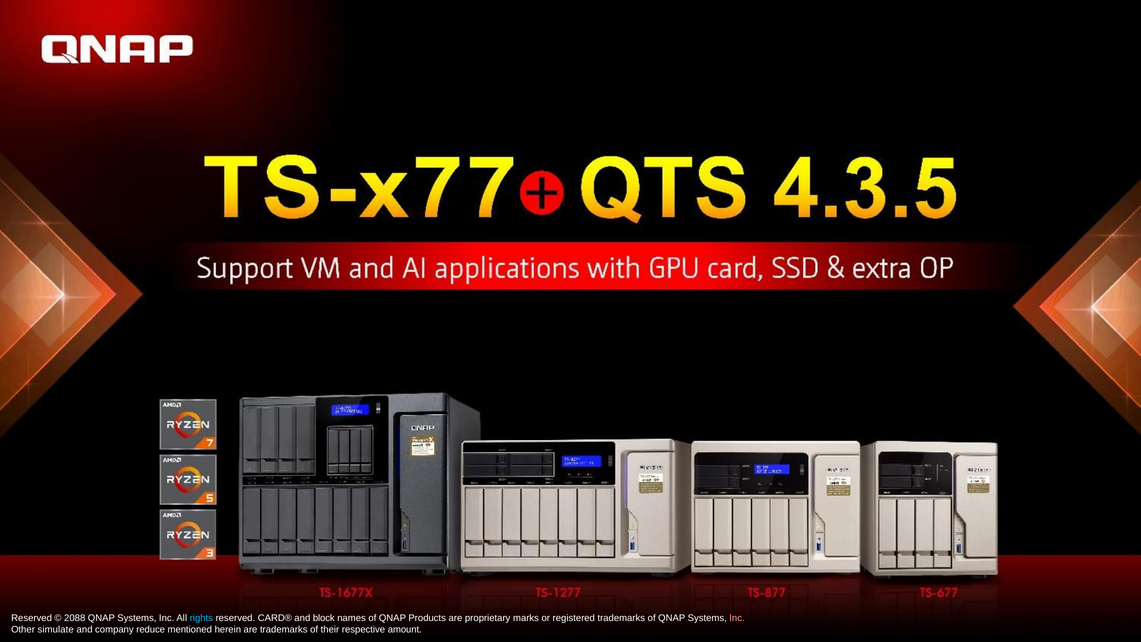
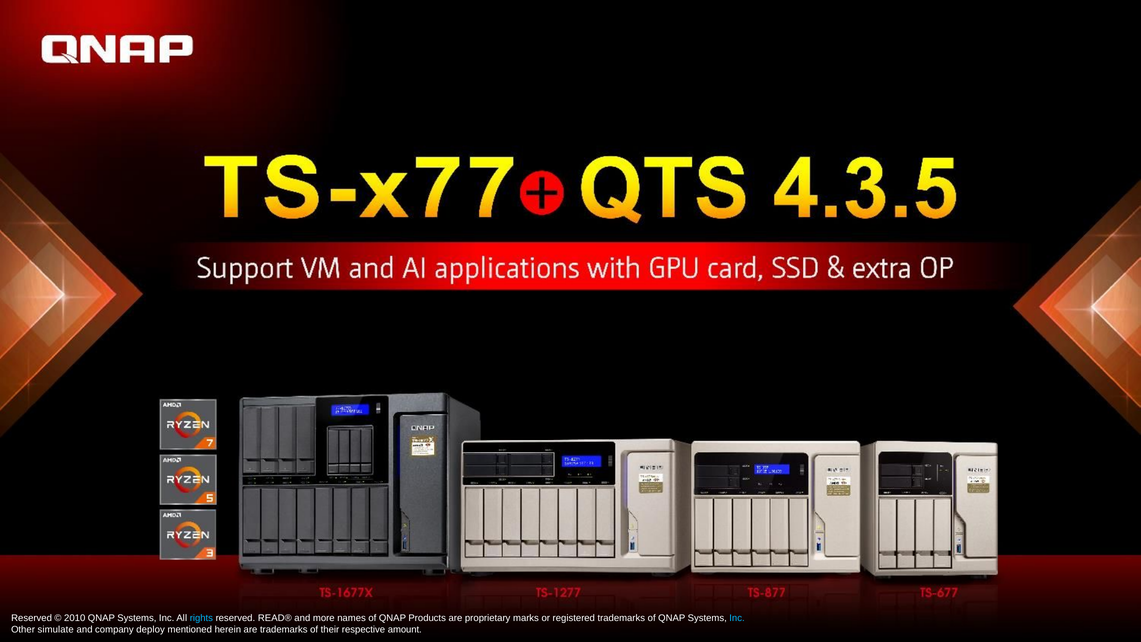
2088: 2088 -> 2010 (75, 618)
CARD®: CARD® -> READ® (275, 618)
block: block -> more (324, 618)
Inc colour: pink -> light blue (737, 618)
reduce: reduce -> deploy (151, 629)
